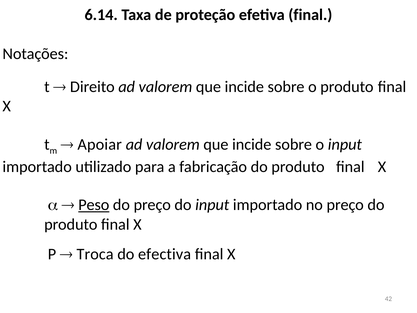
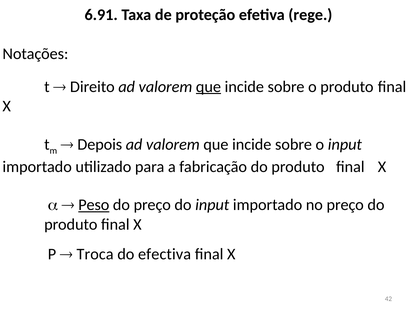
6.14: 6.14 -> 6.91 (101, 15)
efetiva final: final -> rege (310, 15)
que underline: none -> present (208, 87)
Apoiar: Apoiar -> Depois (100, 144)
